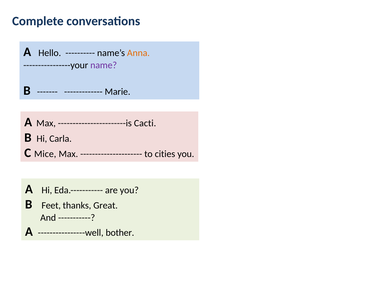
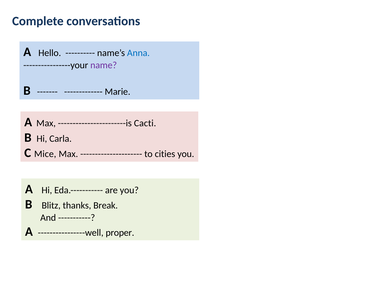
Anna colour: orange -> blue (138, 53)
Feet: Feet -> Blitz (51, 205)
Great: Great -> Break (106, 205)
bother: bother -> proper (120, 232)
